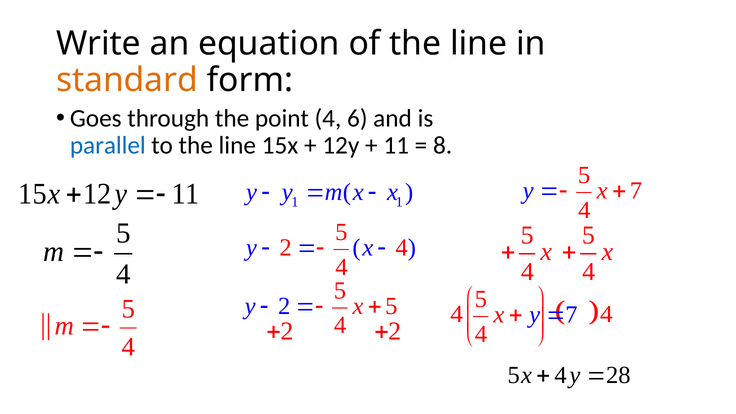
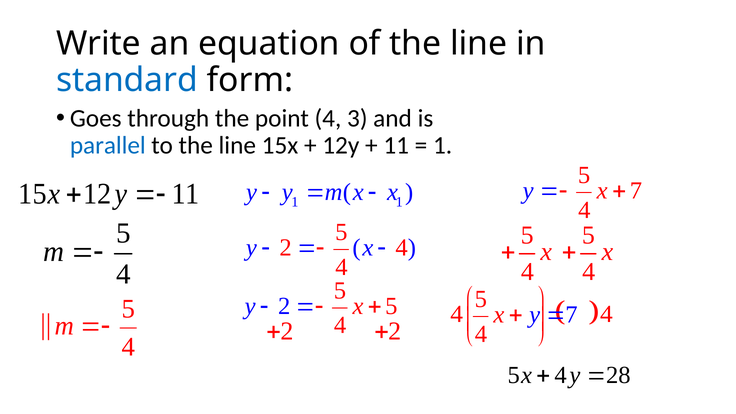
standard colour: orange -> blue (127, 80)
6: 6 -> 3 (357, 118)
8: 8 -> 1 (443, 146)
